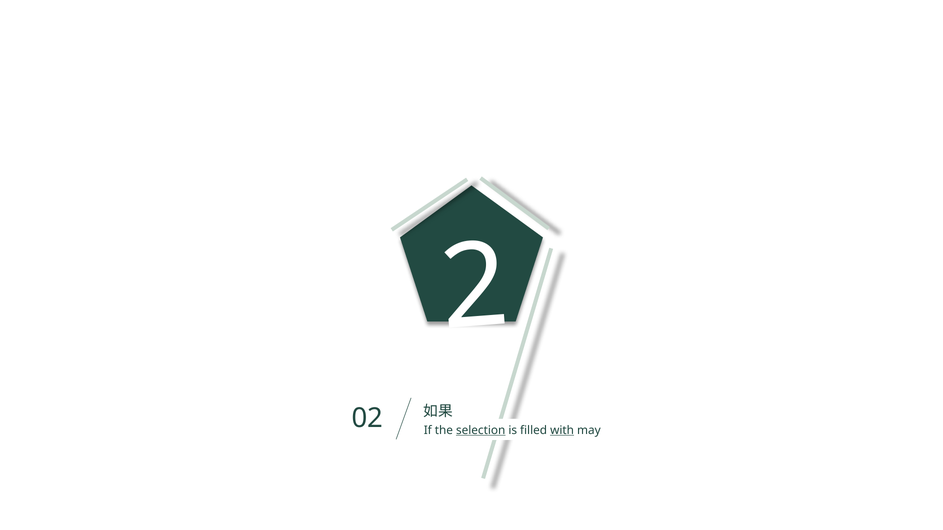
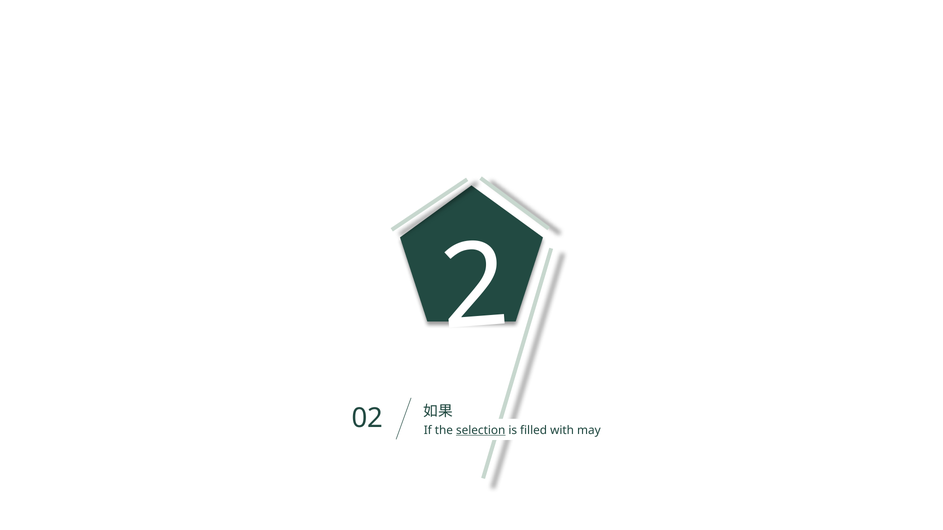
with underline: present -> none (562, 431)
